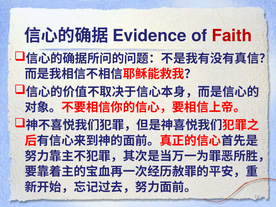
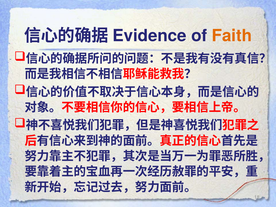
Faith colour: red -> orange (232, 36)
